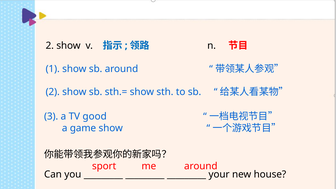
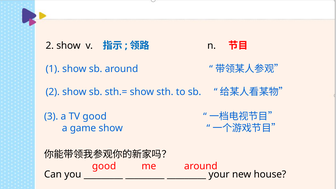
sport: sport -> good (104, 166)
